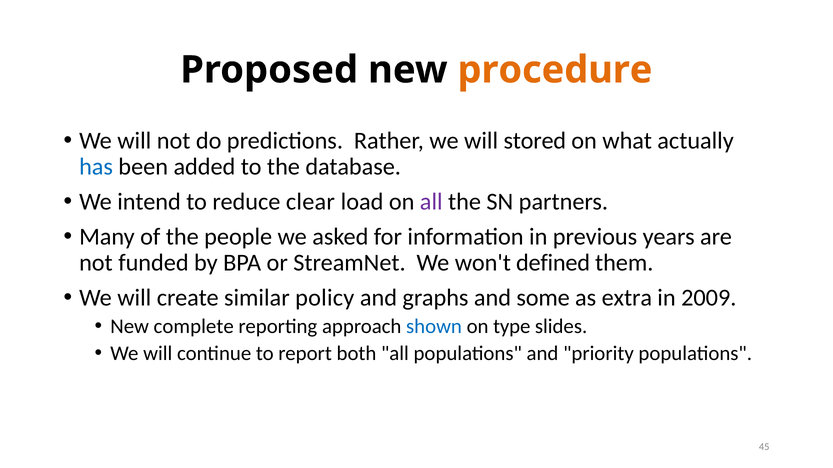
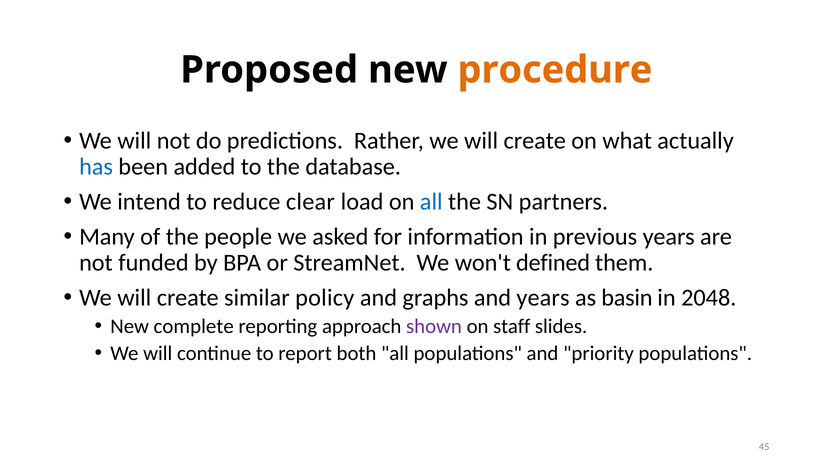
Rather we will stored: stored -> create (535, 141)
all colour: purple -> blue (431, 202)
and some: some -> years (543, 298)
extra: extra -> basin (627, 298)
2009: 2009 -> 2048 (709, 298)
shown colour: blue -> purple (434, 327)
type: type -> staff (512, 327)
